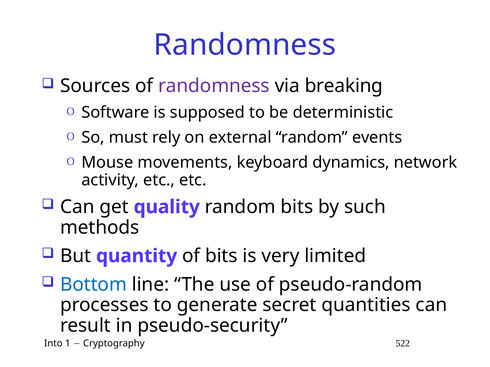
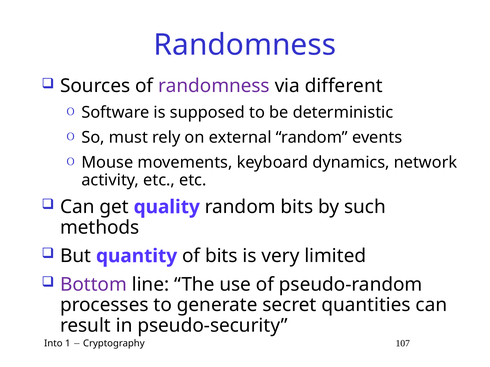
breaking: breaking -> different (344, 86)
Bottom colour: blue -> purple (93, 285)
522: 522 -> 107 (403, 344)
